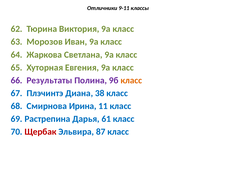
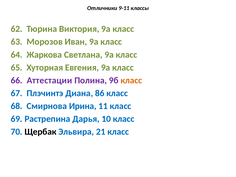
Результаты: Результаты -> Аттестации (49, 80)
38: 38 -> 86 (100, 93)
61: 61 -> 10 (106, 119)
Щербак colour: red -> black (40, 132)
87: 87 -> 21 (101, 132)
